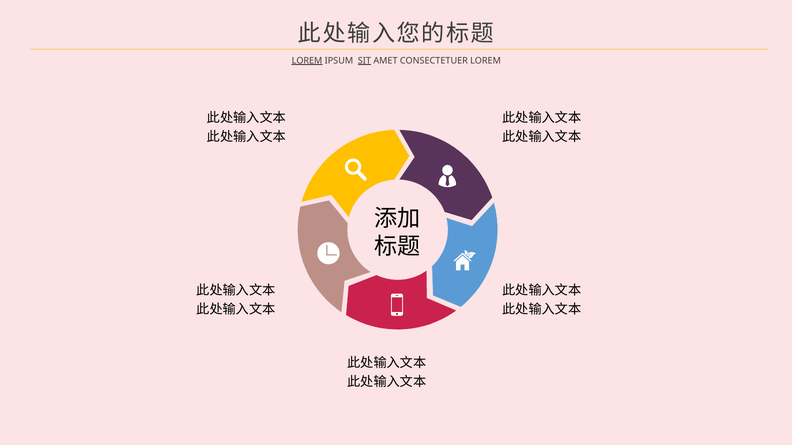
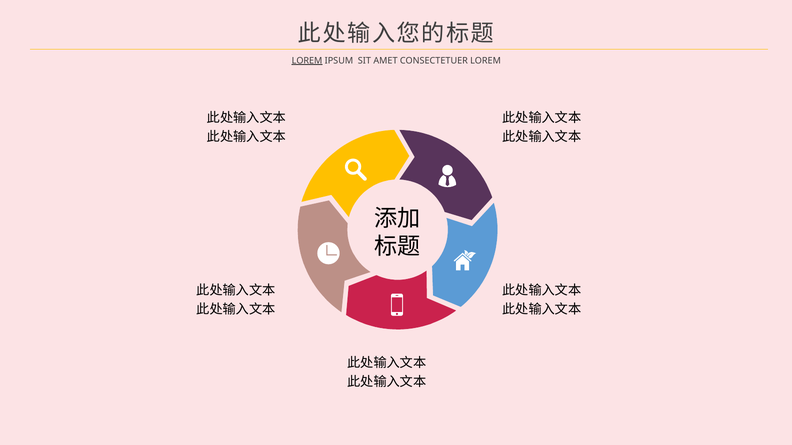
SIT underline: present -> none (364, 61)
